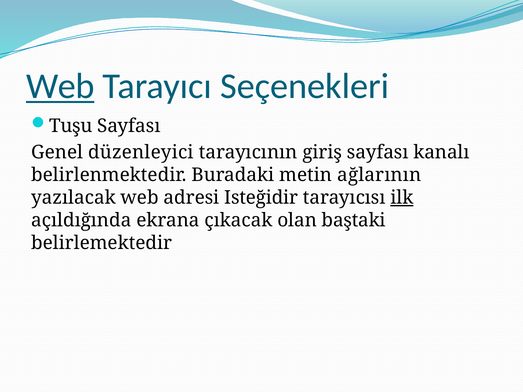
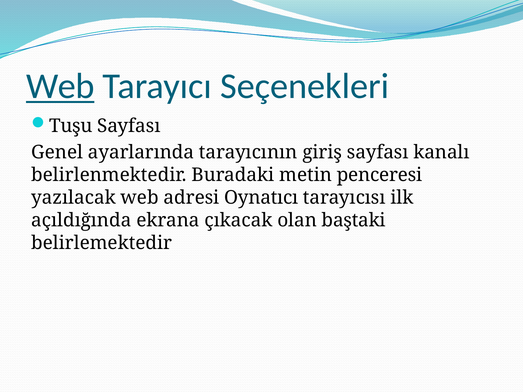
düzenleyici: düzenleyici -> ayarlarında (141, 152)
ağlarının: ağlarının -> penceresi (380, 175)
Isteğidir: Isteğidir -> Oynatıcı (261, 198)
ilk underline: present -> none (402, 198)
